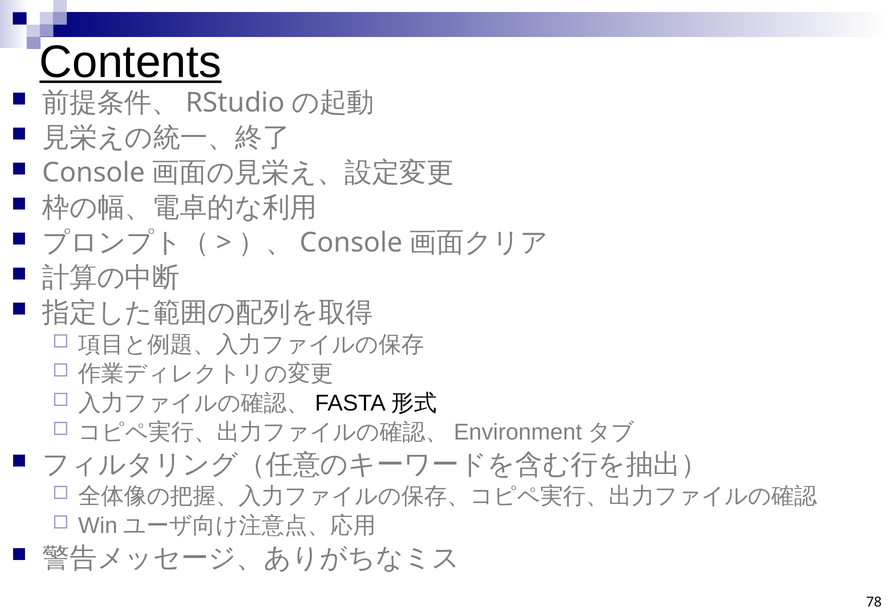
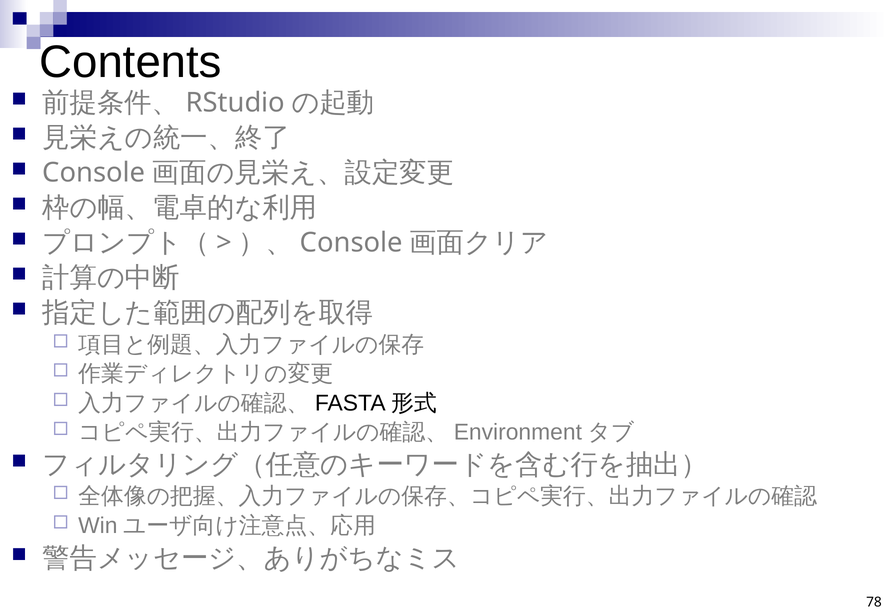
Contents underline: present -> none (130, 62)
